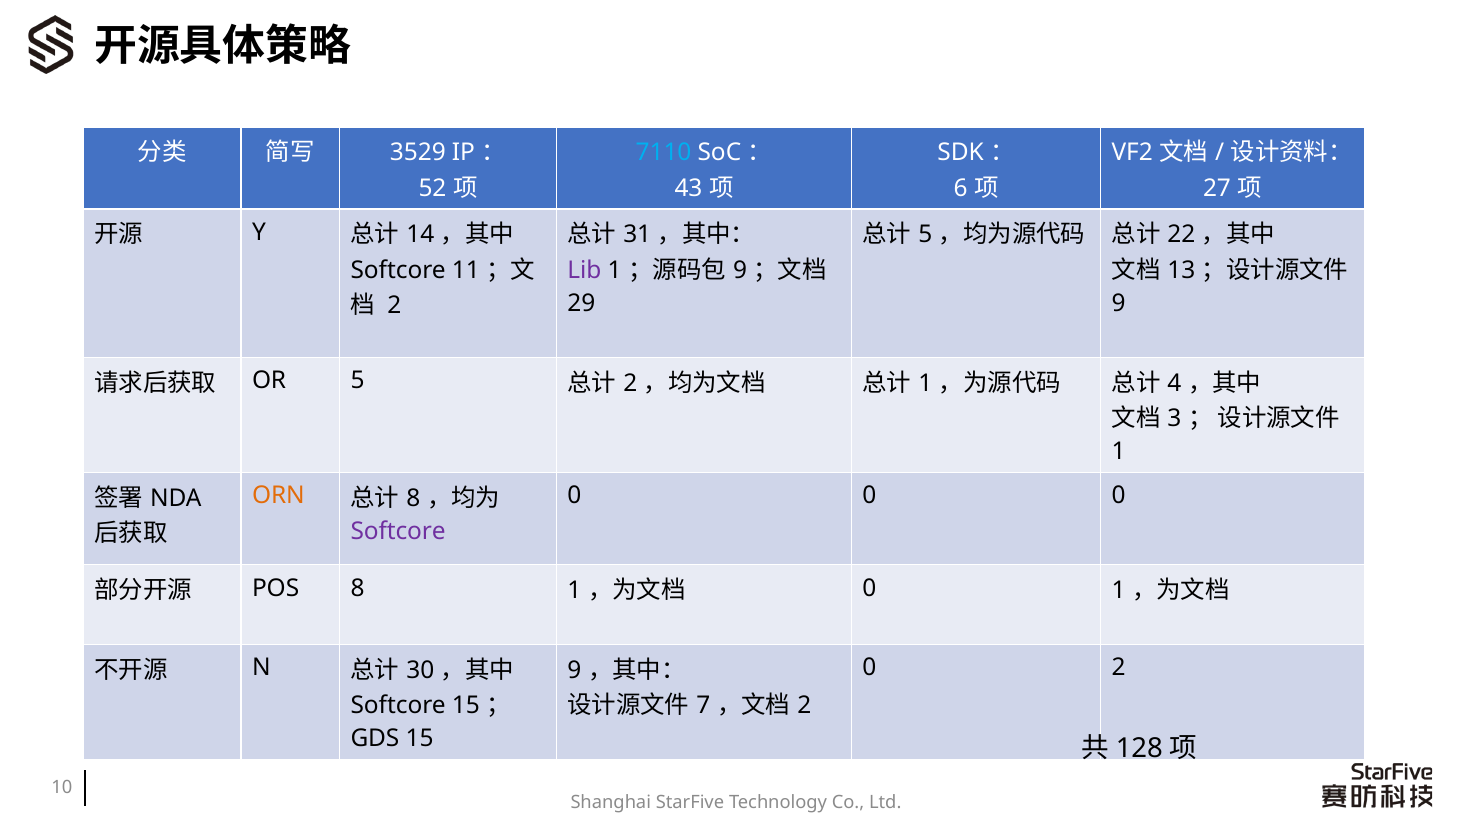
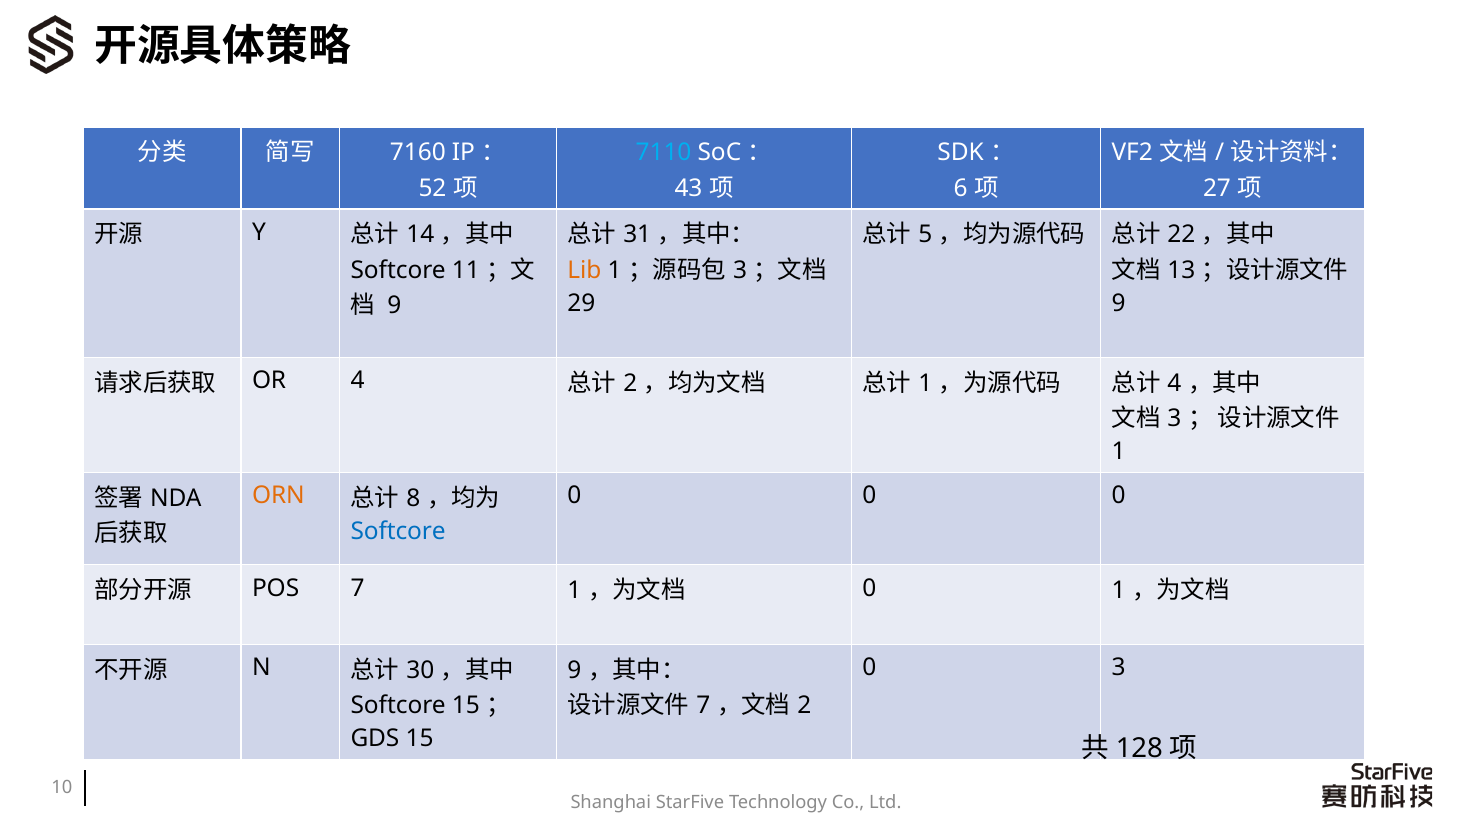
3529: 3529 -> 7160 (418, 153)
Lib colour: purple -> orange (584, 270)
9: 9 -> 3 (740, 270)
2: 2 -> 9 (394, 305)
OR 5: 5 -> 4 (358, 381)
Softcore colour: purple -> blue (398, 531)
POS 8: 8 -> 7 (358, 588)
0 2: 2 -> 3 (1119, 668)
